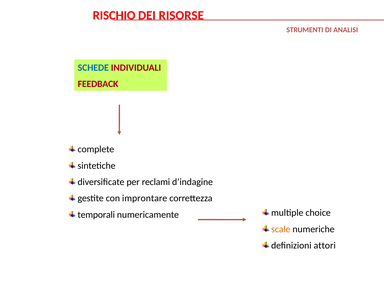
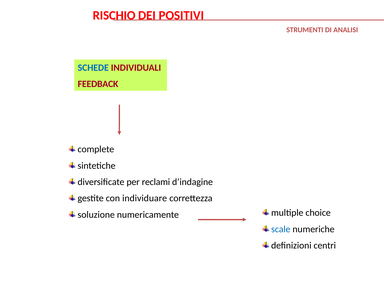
RISORSE: RISORSE -> POSITIVI (181, 15)
improntare: improntare -> individuare (145, 198)
temporali: temporali -> soluzione (96, 215)
scale colour: orange -> blue (281, 229)
attori: attori -> centri (325, 245)
